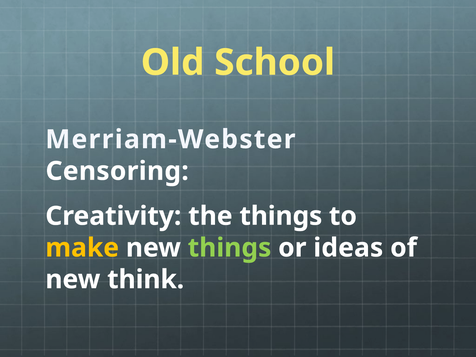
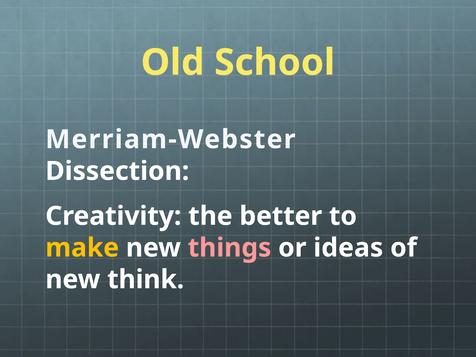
Censoring: Censoring -> Dissection (117, 171)
the things: things -> better (281, 216)
things colour: light green -> pink (230, 248)
